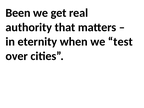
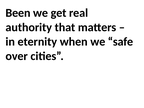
test: test -> safe (120, 42)
